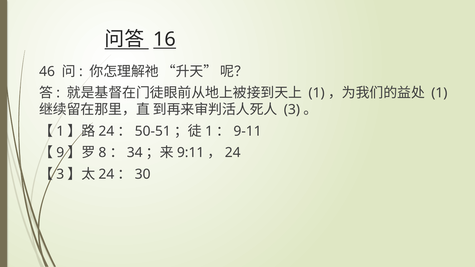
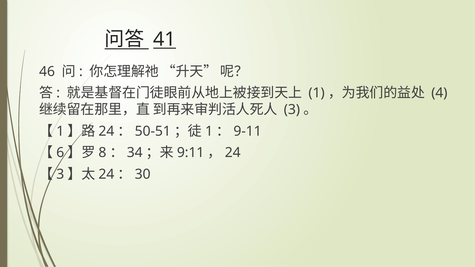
16: 16 -> 41 (165, 39)
1: 1 -> 4 (439, 93)
9: 9 -> 6 (60, 153)
